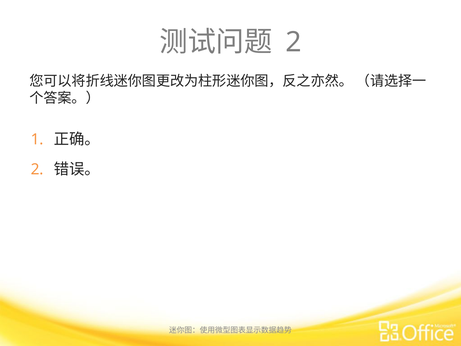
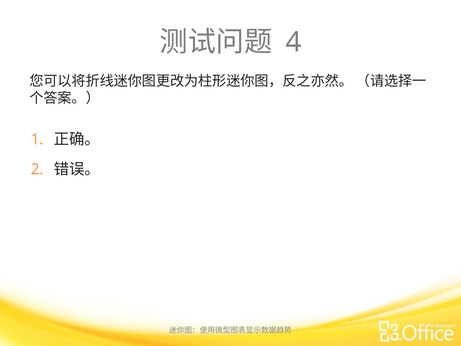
2: 2 -> 4 (293, 42)
